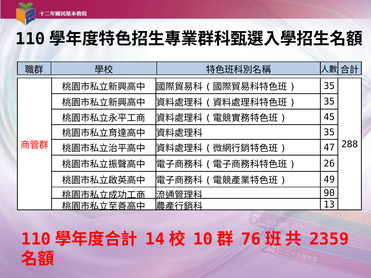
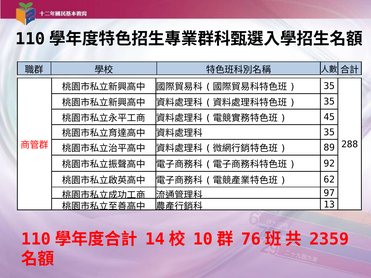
47: 47 -> 89 (329, 148)
26: 26 -> 92 (329, 164)
49: 49 -> 62 (329, 180)
90: 90 -> 97 (329, 193)
